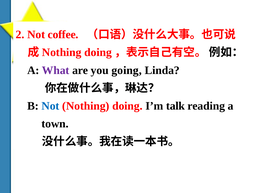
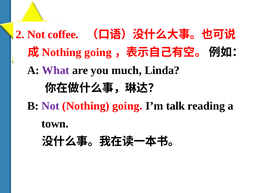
doing: doing -> going (98, 53)
going: going -> much (127, 70)
Not colour: blue -> purple (50, 106)
doing: doing -> going (127, 106)
